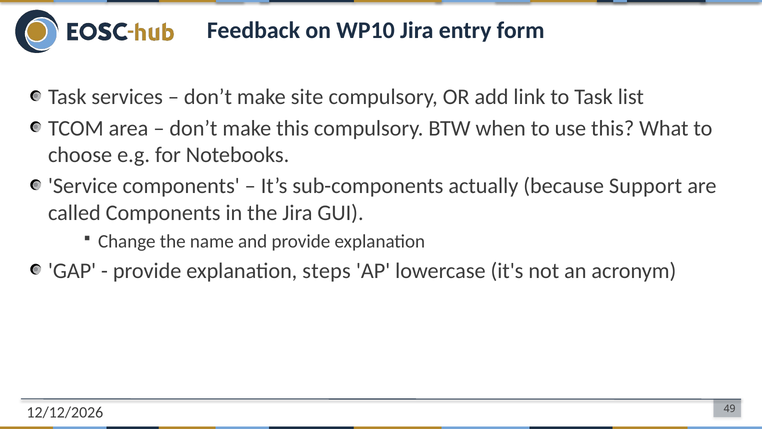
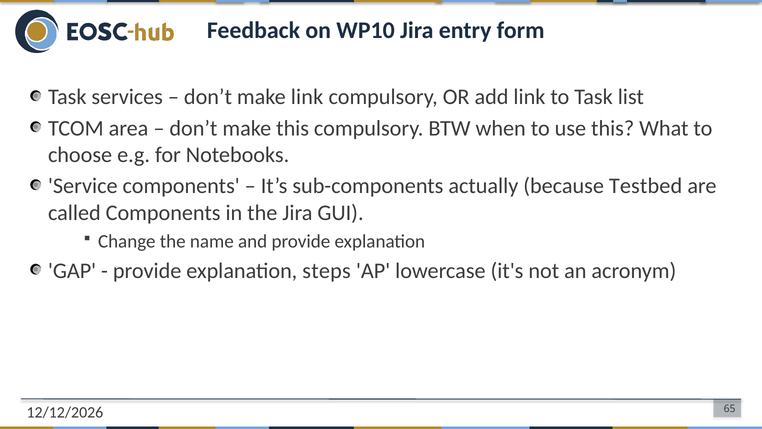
make site: site -> link (307, 97)
Support: Support -> Testbed (646, 186)
49: 49 -> 65 (730, 409)
